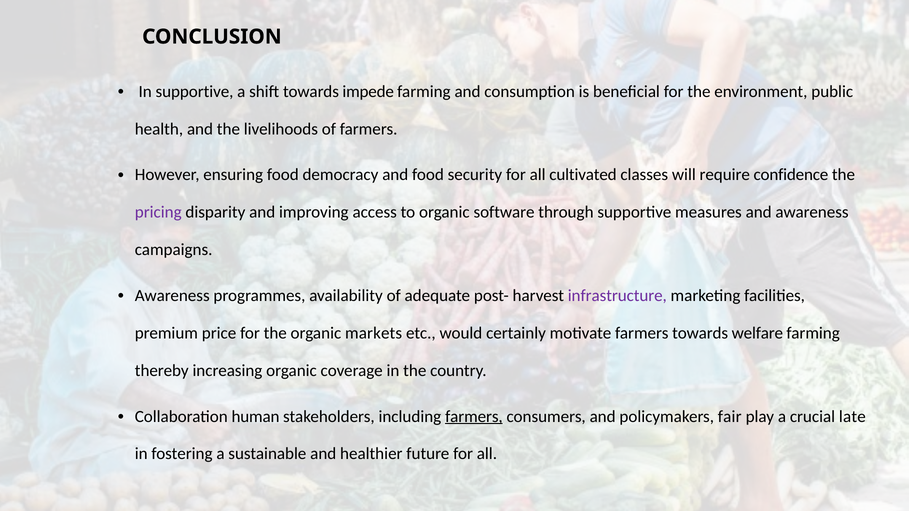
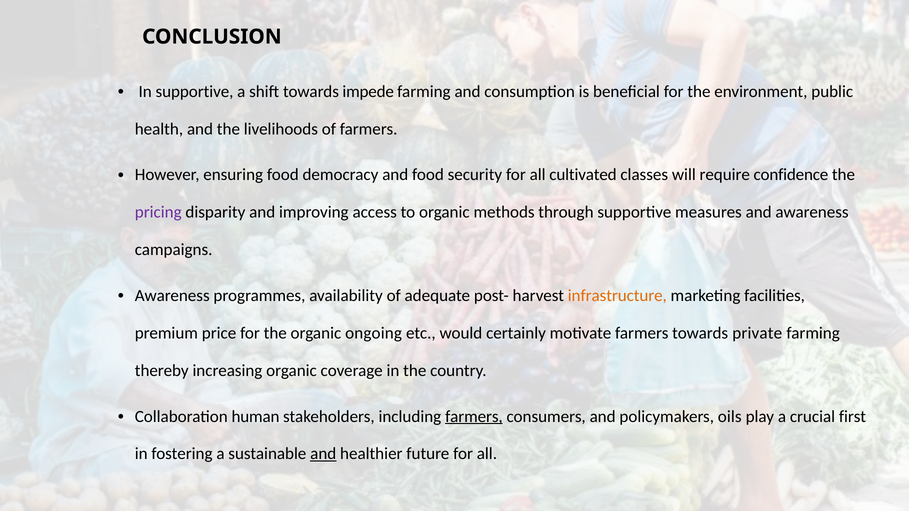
software: software -> methods (504, 212)
infrastructure colour: purple -> orange (617, 296)
markets: markets -> ongoing (374, 333)
welfare: welfare -> private (757, 333)
fair: fair -> oils (730, 417)
late: late -> first (852, 417)
and underline: none -> present (323, 454)
